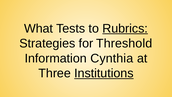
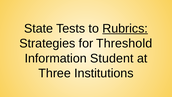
What: What -> State (39, 28)
Cynthia: Cynthia -> Student (112, 58)
Institutions underline: present -> none (104, 73)
